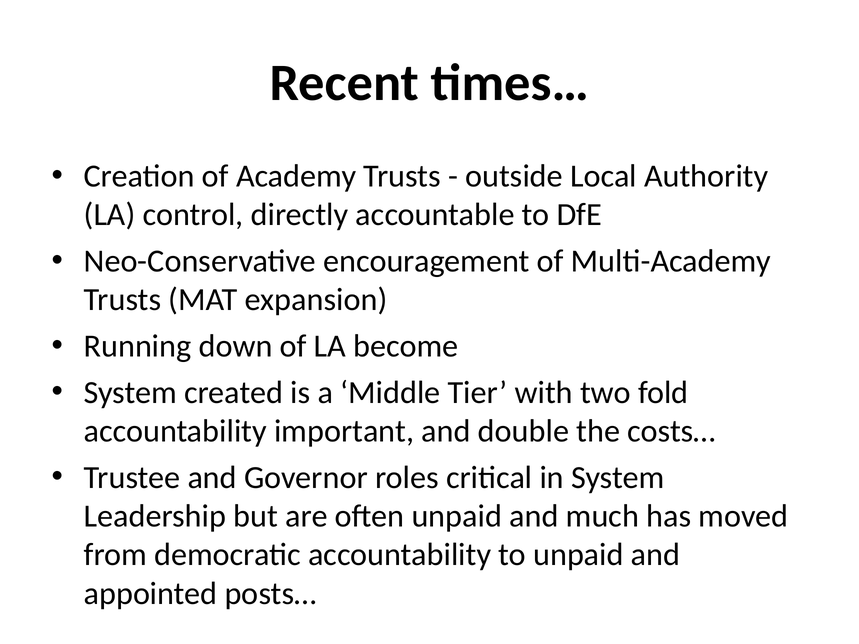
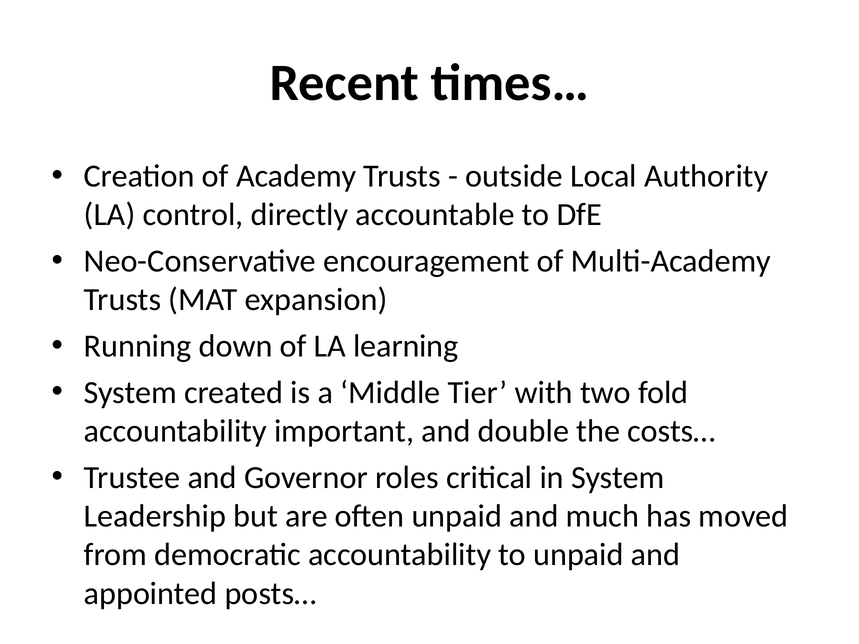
become: become -> learning (406, 346)
